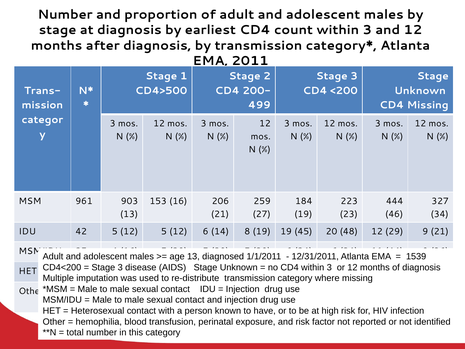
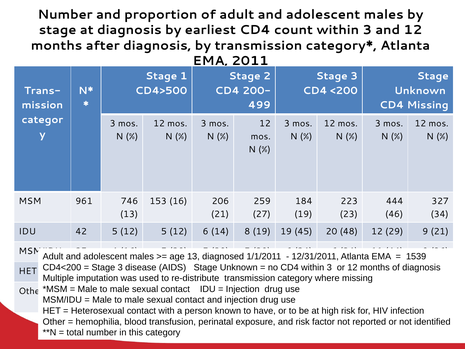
903: 903 -> 746 (130, 201)
